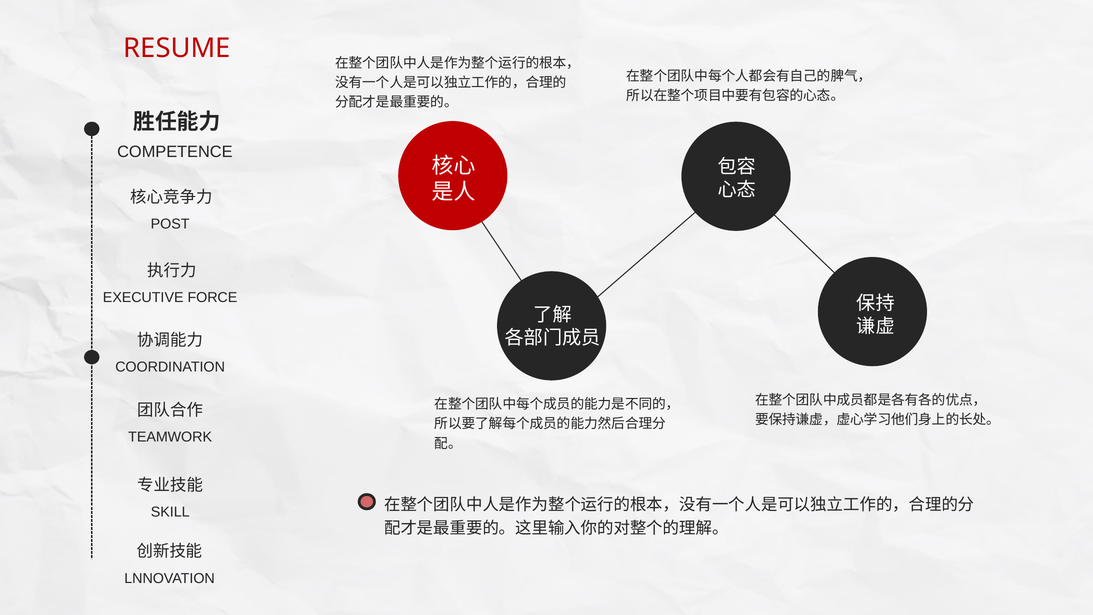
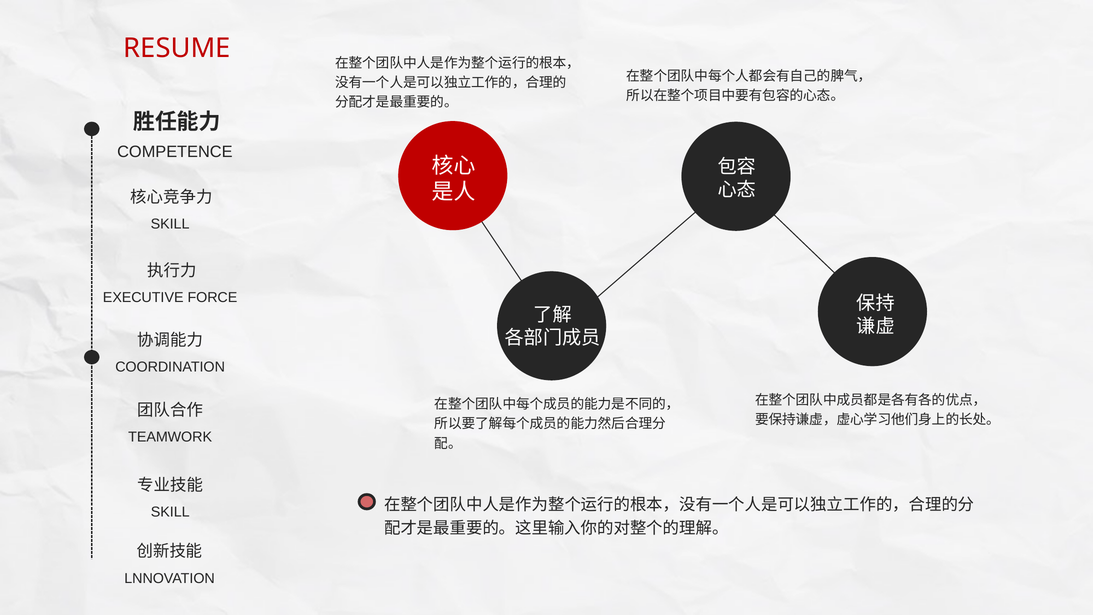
POST: POST -> SKILL (170, 224)
